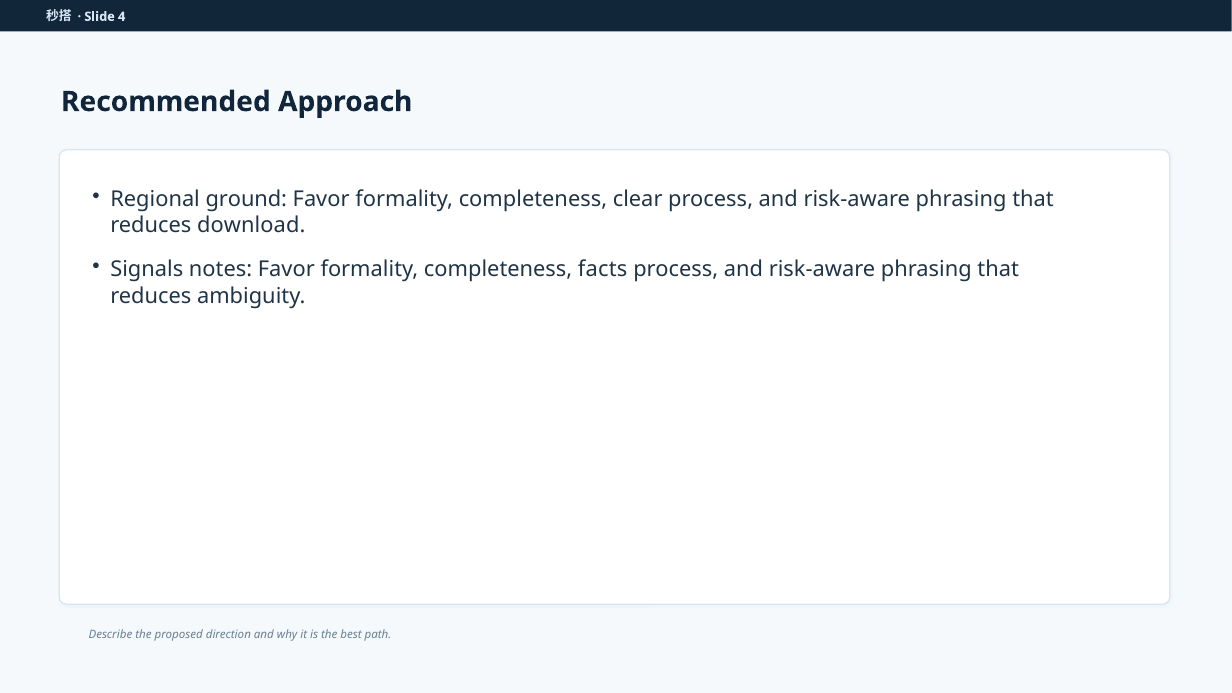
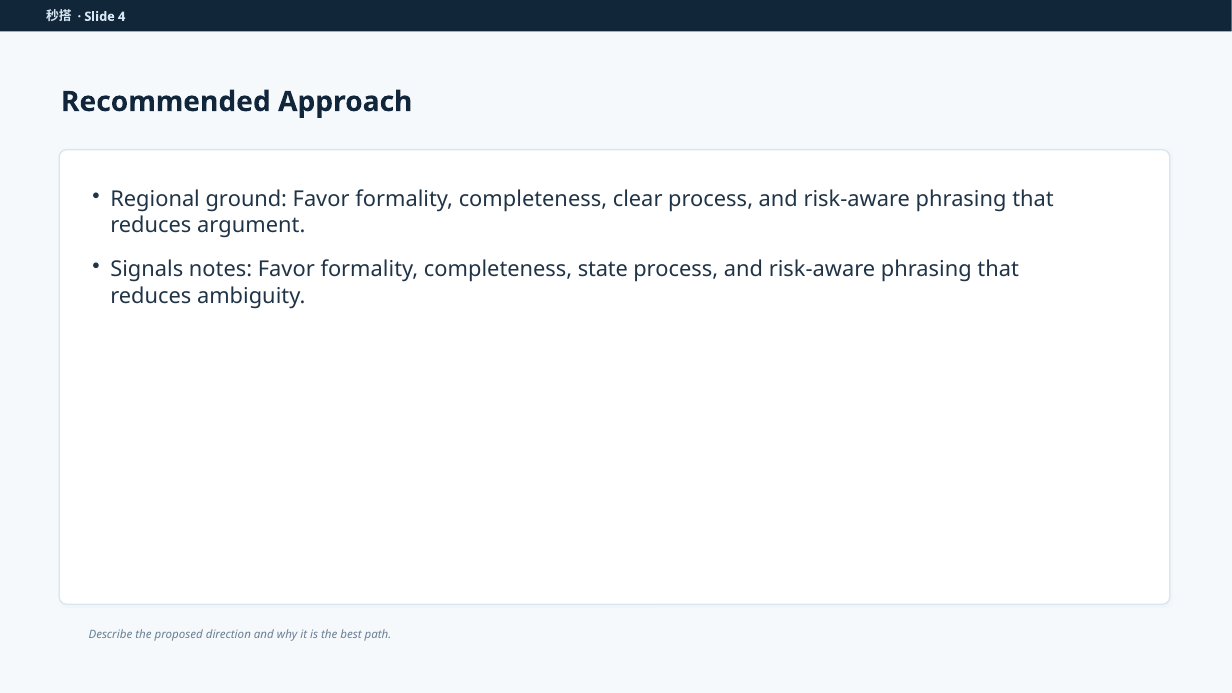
download: download -> argument (251, 226)
facts: facts -> state (603, 270)
